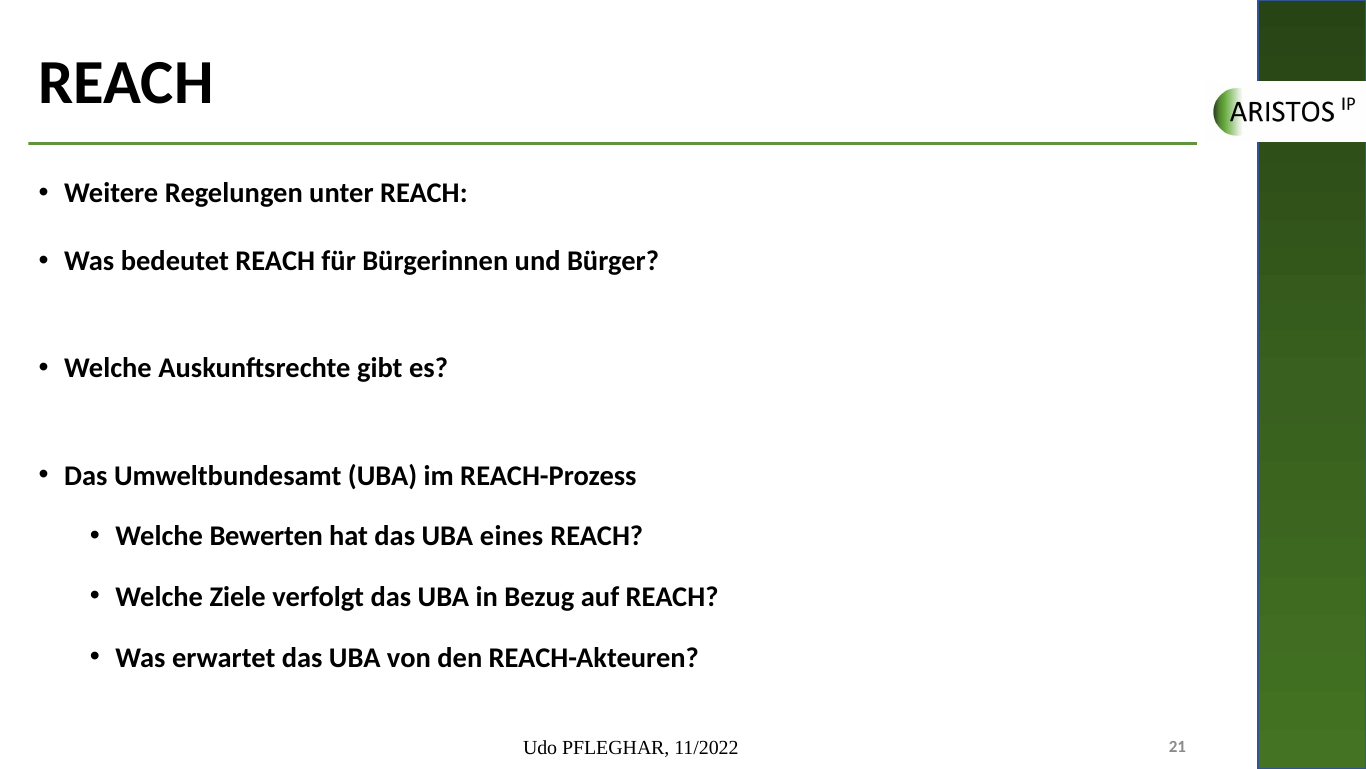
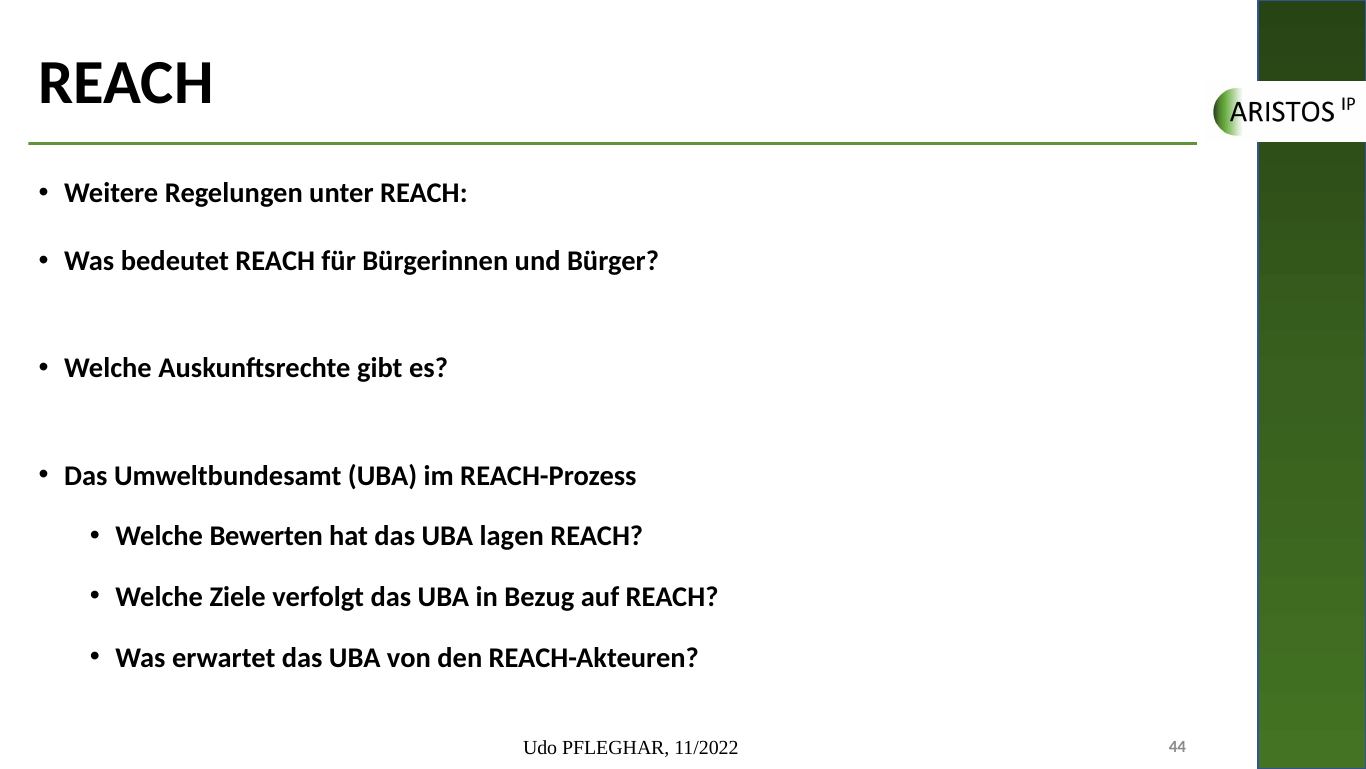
eines: eines -> lagen (512, 536)
21: 21 -> 44 (1177, 746)
